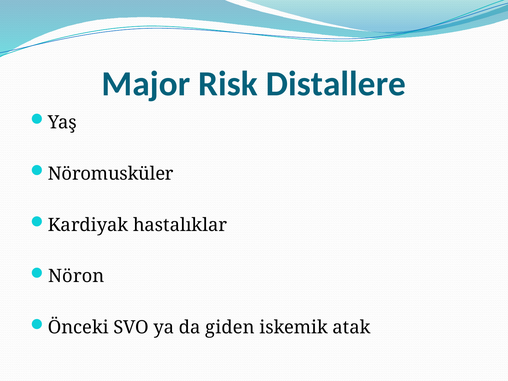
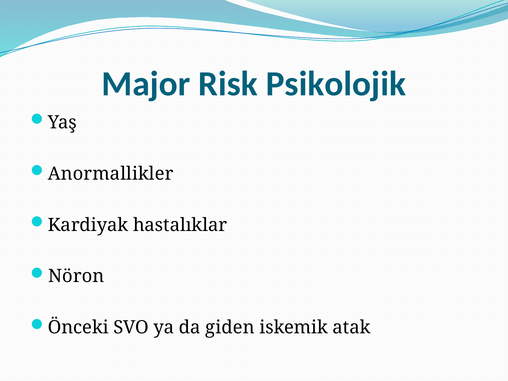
Distallere: Distallere -> Psikolojik (336, 84)
Nöromusküler: Nöromusküler -> Anormallikler (111, 174)
